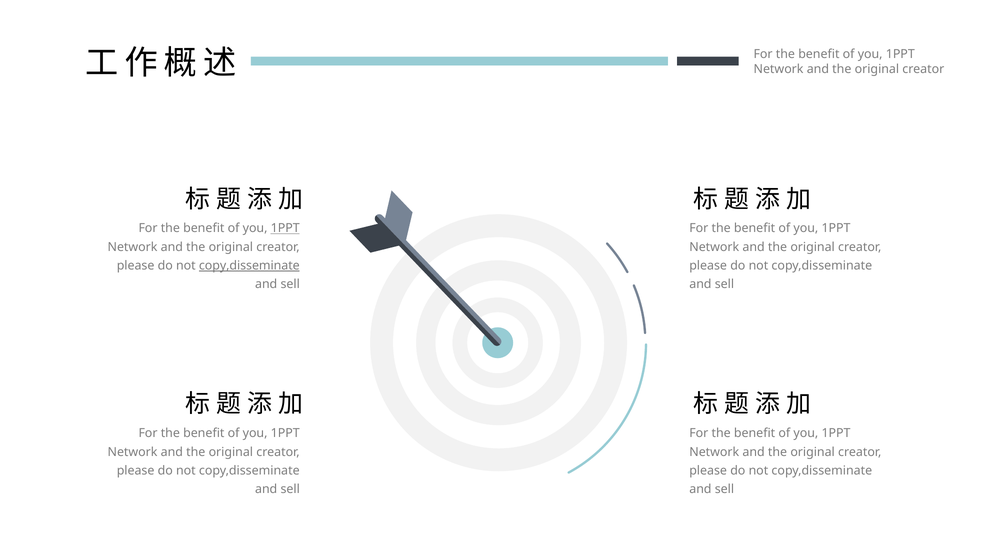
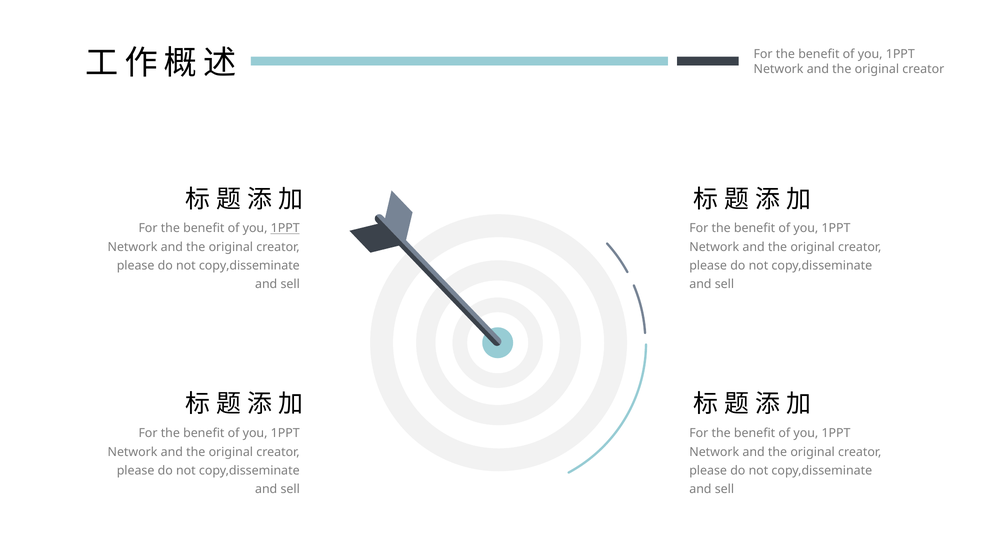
copy,disseminate underline: present -> none (249, 266)
